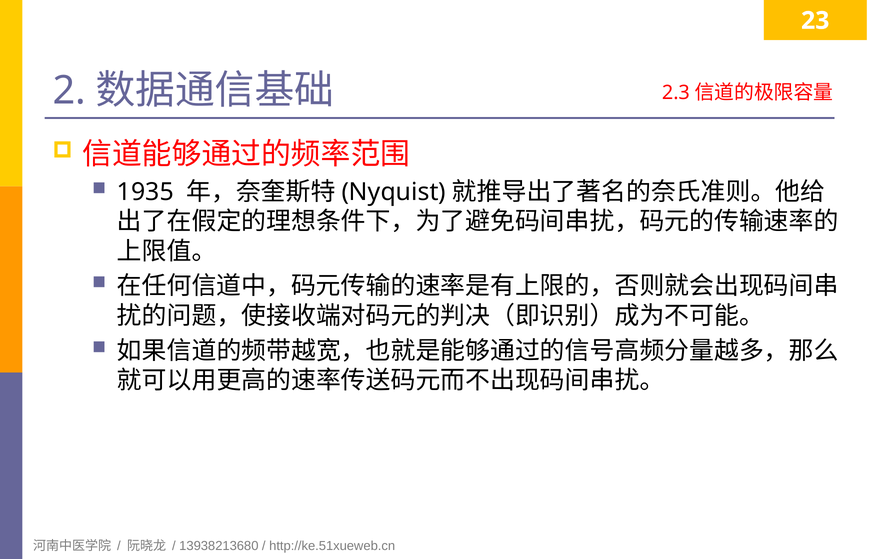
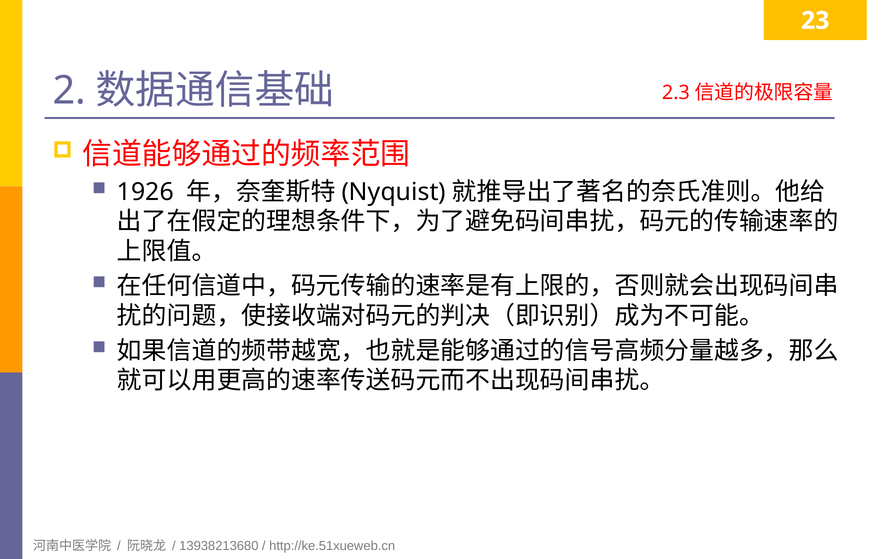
1935: 1935 -> 1926 (145, 192)
